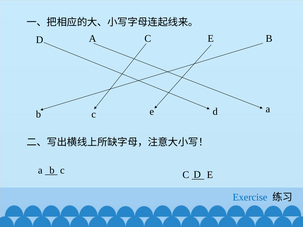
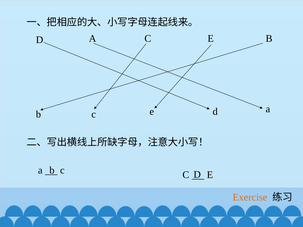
Exercise colour: blue -> orange (250, 198)
